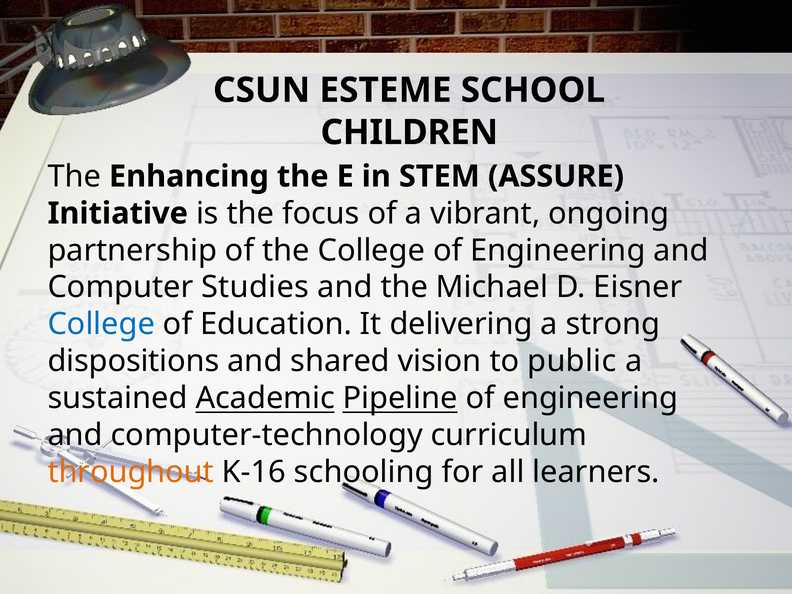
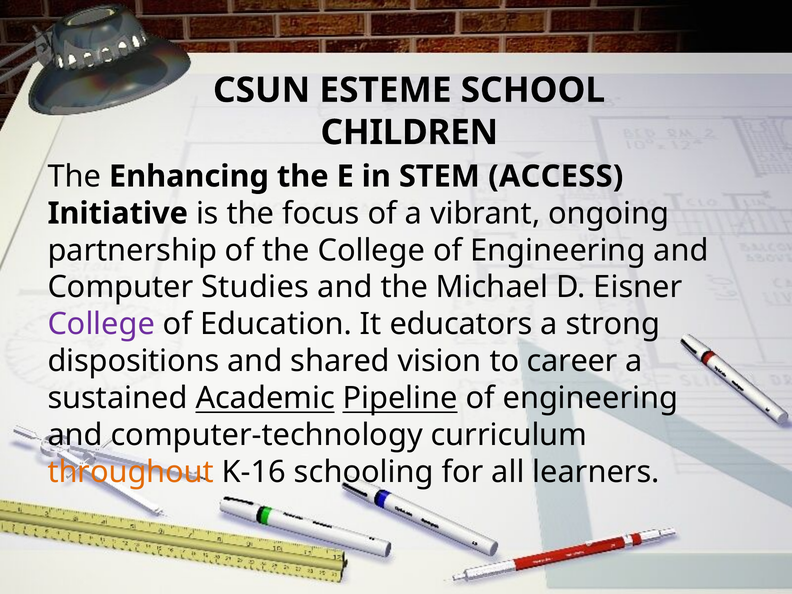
ASSURE: ASSURE -> ACCESS (556, 176)
College colour: blue -> purple (101, 324)
delivering: delivering -> educators (461, 324)
public: public -> career (572, 361)
